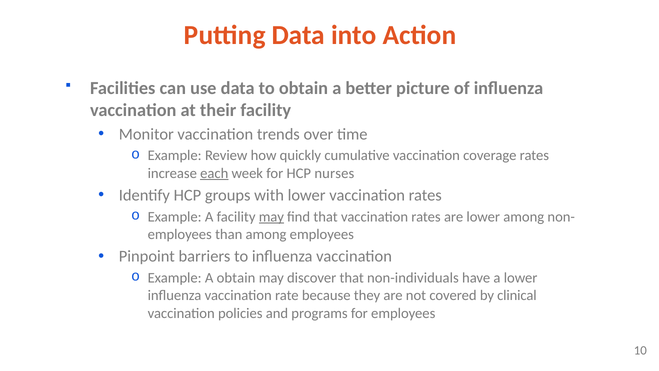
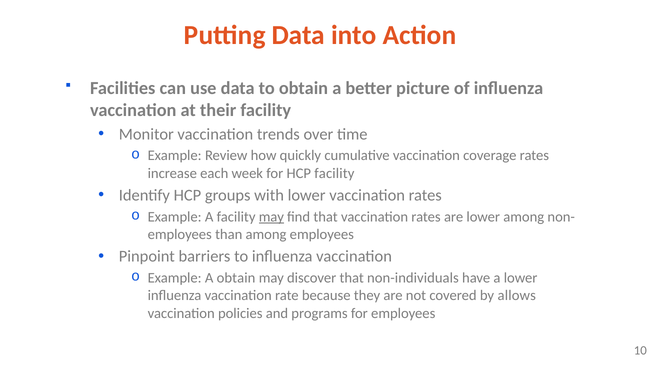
each underline: present -> none (214, 173)
HCP nurses: nurses -> facility (334, 173)
clinical: clinical -> allows (517, 295)
